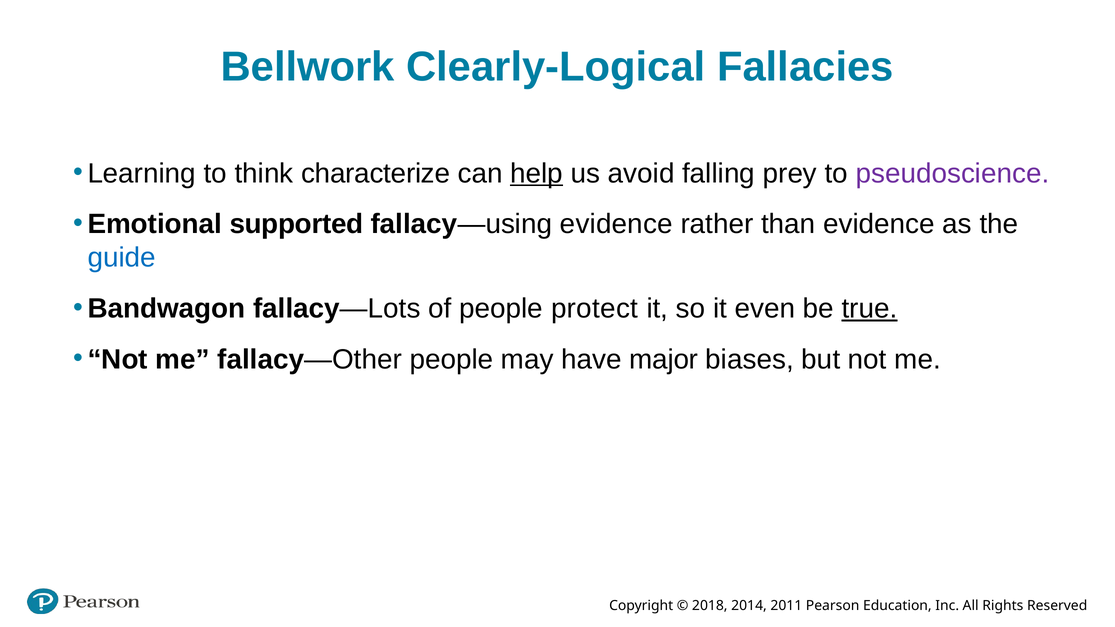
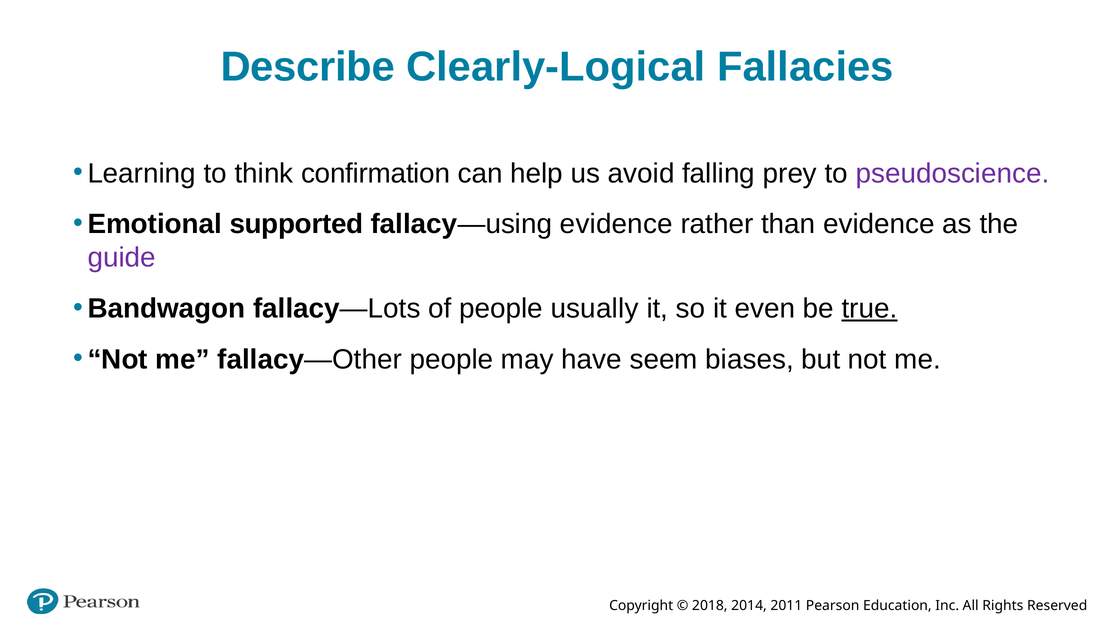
Bellwork: Bellwork -> Describe (308, 67)
characterize: characterize -> confirmation (376, 173)
help underline: present -> none (537, 173)
guide colour: blue -> purple (122, 258)
protect: protect -> usually (595, 309)
major: major -> seem (664, 359)
